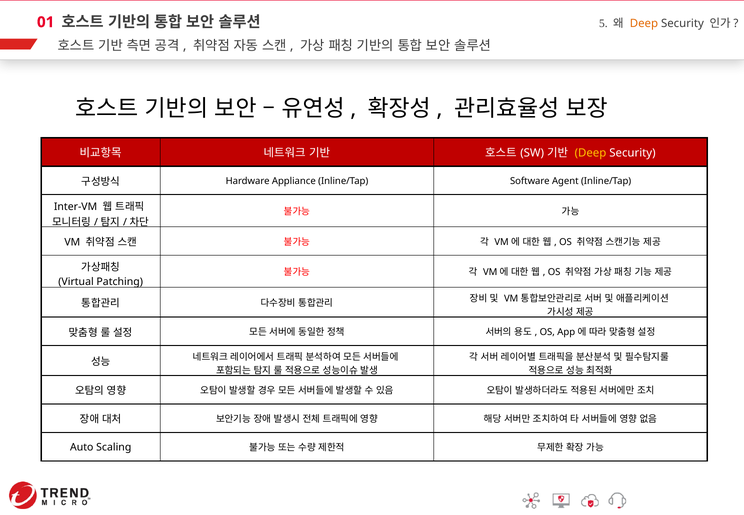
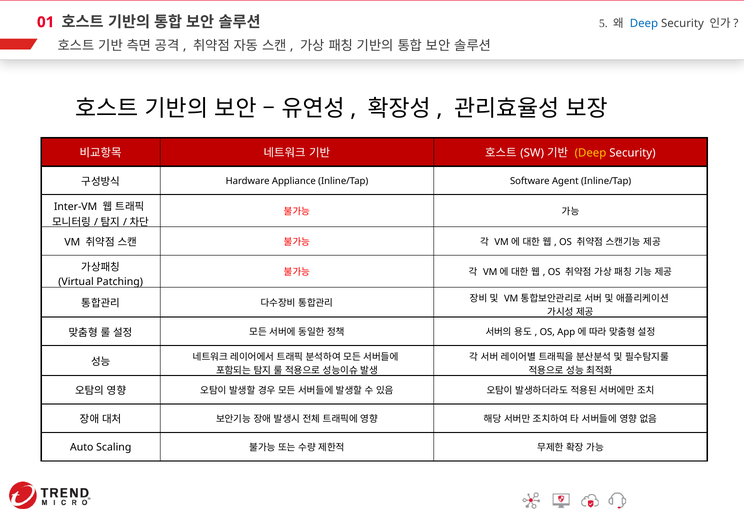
Deep colour: orange -> blue (644, 24)
